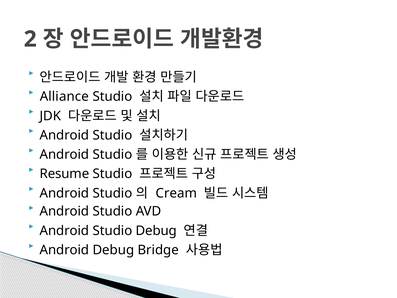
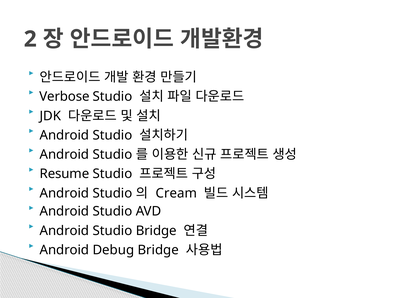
Alliance: Alliance -> Verbose (64, 96)
Studio Debug: Debug -> Bridge (156, 231)
